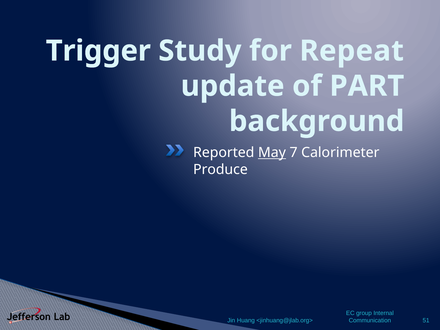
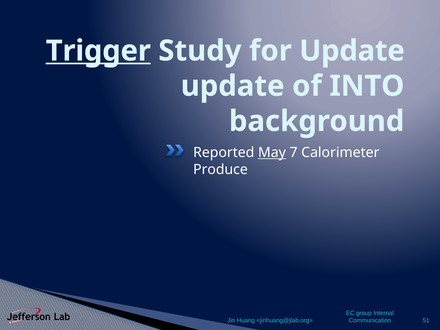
Trigger underline: none -> present (98, 51)
for Repeat: Repeat -> Update (352, 51)
PART: PART -> INTO (367, 86)
